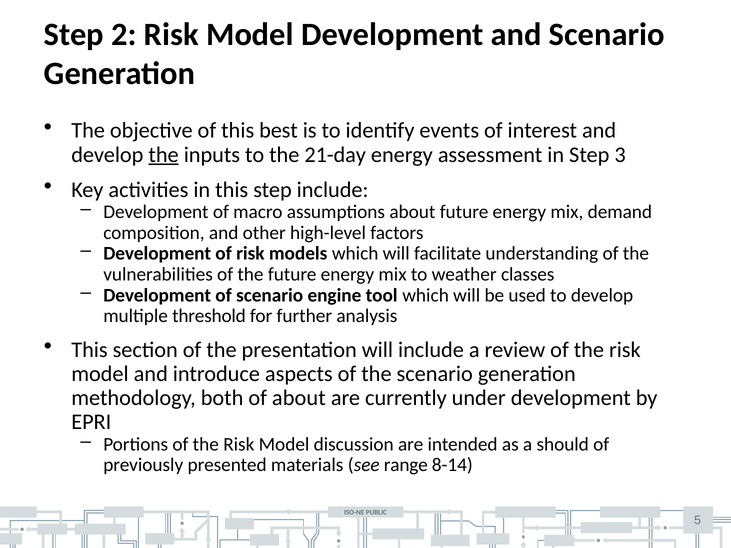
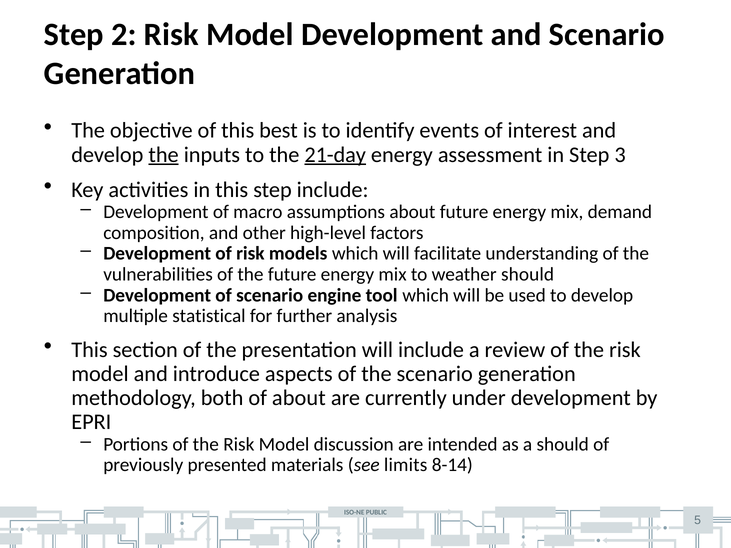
21-day underline: none -> present (335, 155)
weather classes: classes -> should (528, 274)
threshold: threshold -> statistical (209, 316)
range: range -> limits (406, 465)
